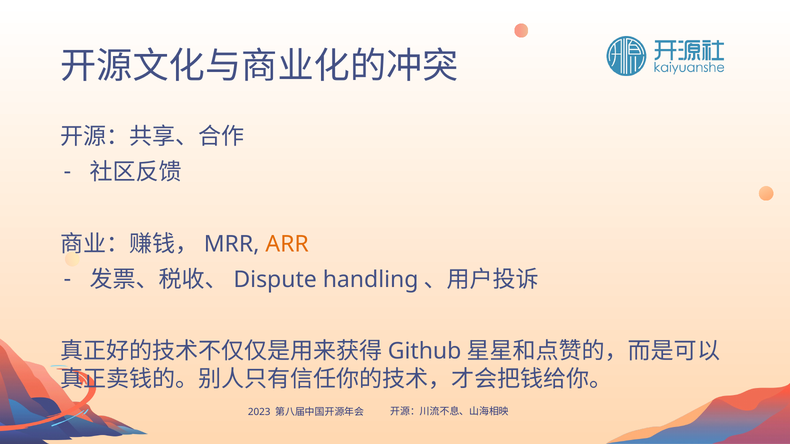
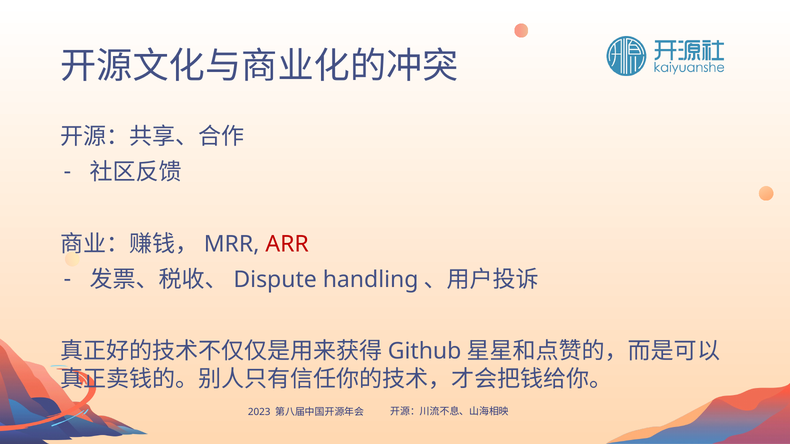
ARR colour: orange -> red (287, 244)
